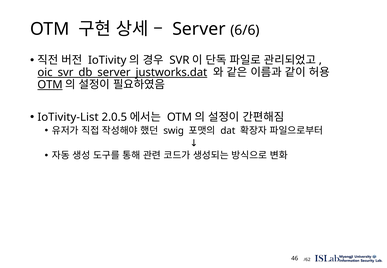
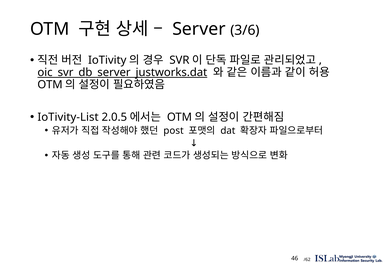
6/6: 6/6 -> 3/6 (245, 30)
OTM underline: present -> none (50, 85)
swig: swig -> post (174, 131)
